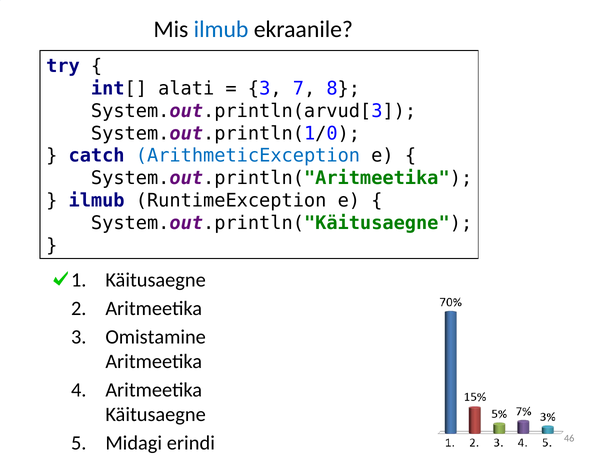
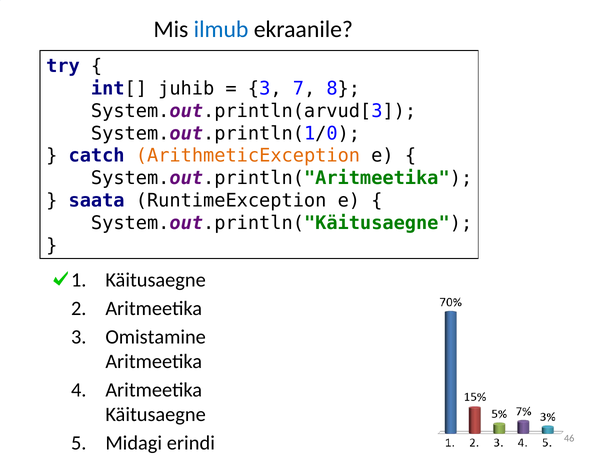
alati: alati -> juhib (186, 88)
ArithmeticException colour: blue -> orange (248, 156)
ilmub: ilmub -> saata (97, 200)
